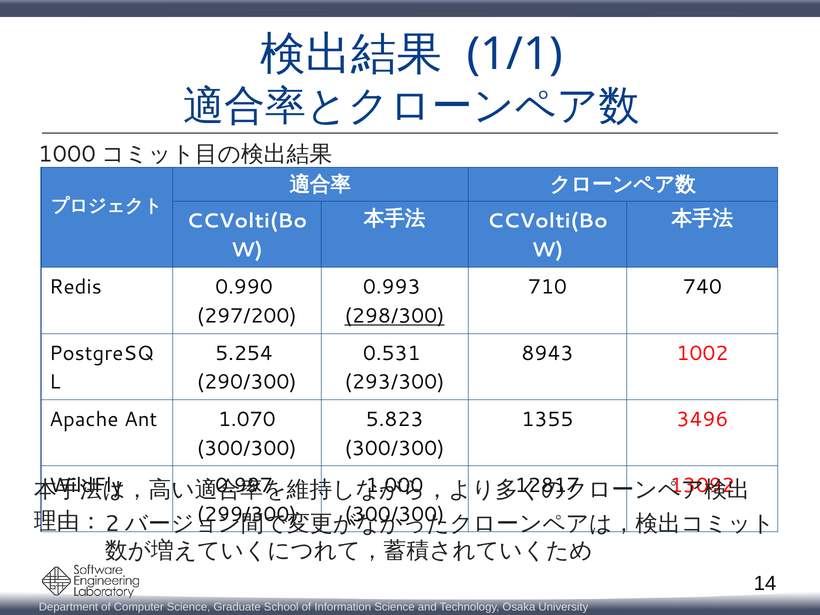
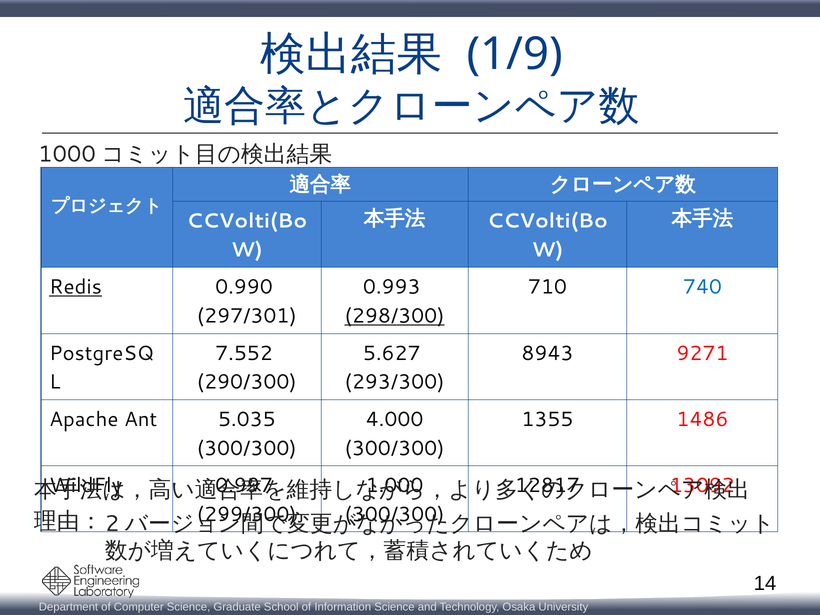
1/1: 1/1 -> 1/9 (515, 54)
Redis underline: none -> present (76, 287)
740 colour: black -> blue (702, 287)
297/200: 297/200 -> 297/301 (247, 316)
5.254: 5.254 -> 7.552 (244, 353)
0.531: 0.531 -> 5.627 (392, 353)
1002: 1002 -> 9271 (702, 353)
1.070: 1.070 -> 5.035 (247, 419)
5.823: 5.823 -> 4.000 (395, 419)
3496: 3496 -> 1486 (702, 419)
